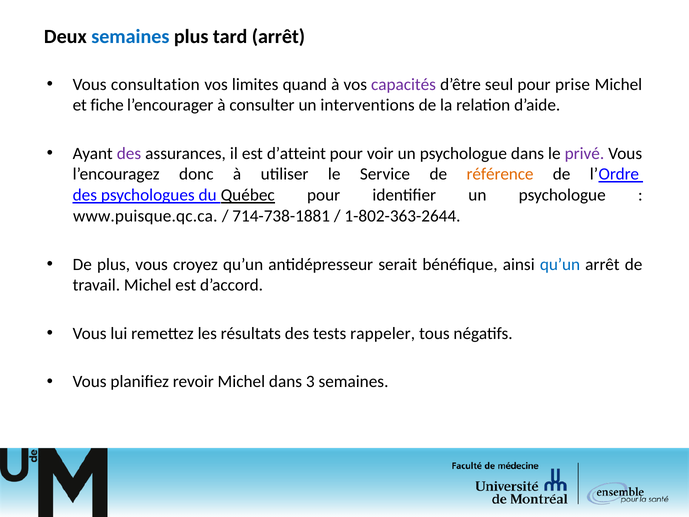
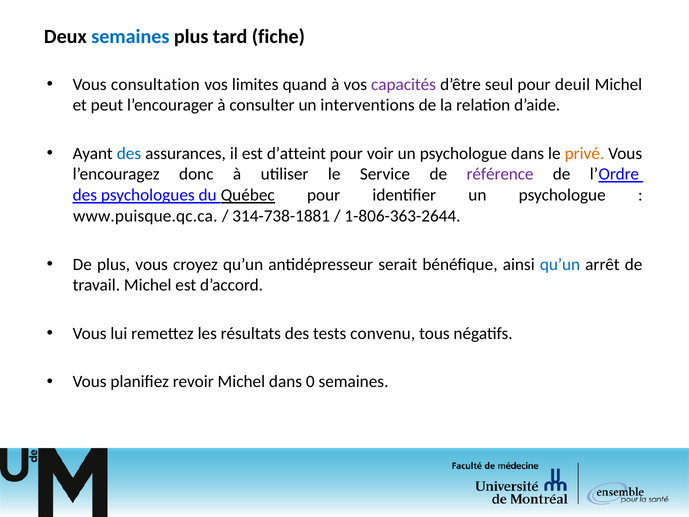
tard arrêt: arrêt -> fiche (278, 37)
prise: prise -> deuil (573, 85)
fiche: fiche -> peut (107, 105)
des colour: purple -> blue (129, 153)
privé colour: purple -> orange (584, 153)
référence colour: orange -> purple (500, 174)
714-738-1881: 714-738-1881 -> 314-738-1881 (281, 216)
1-802-363-2644: 1-802-363-2644 -> 1-806-363-2644 (402, 216)
rappeler: rappeler -> convenu (383, 333)
3: 3 -> 0 (310, 382)
